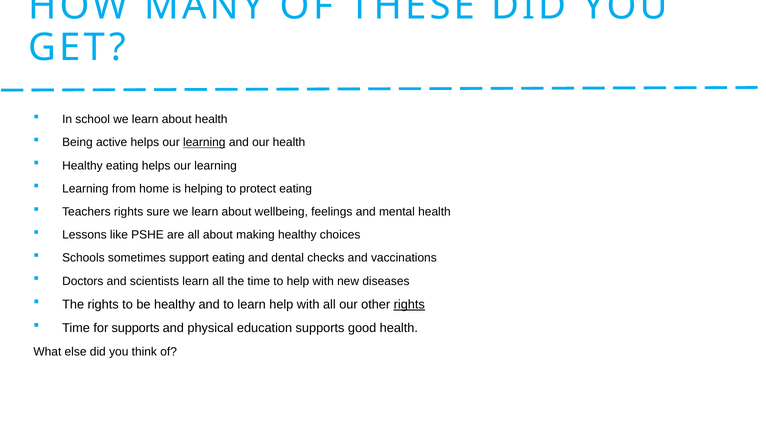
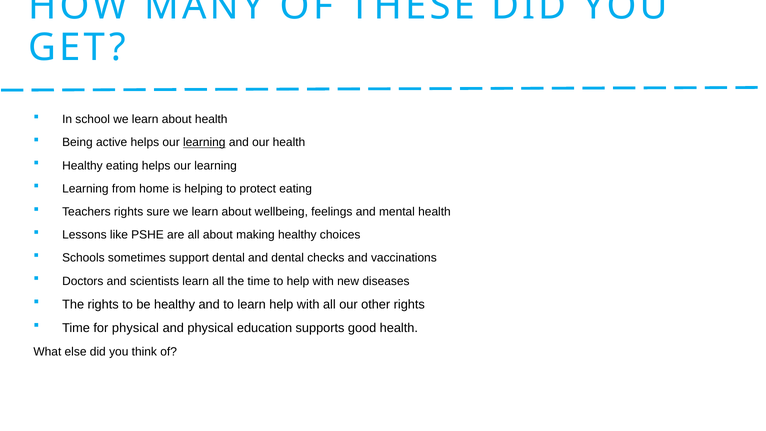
support eating: eating -> dental (229, 258)
rights underline: present -> none (409, 304)
for supports: supports -> physical (135, 328)
